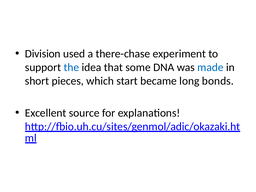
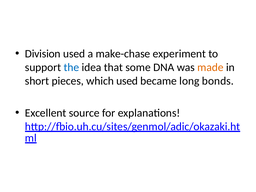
there-chase: there-chase -> make-chase (123, 54)
made colour: blue -> orange (210, 67)
which start: start -> used (127, 81)
